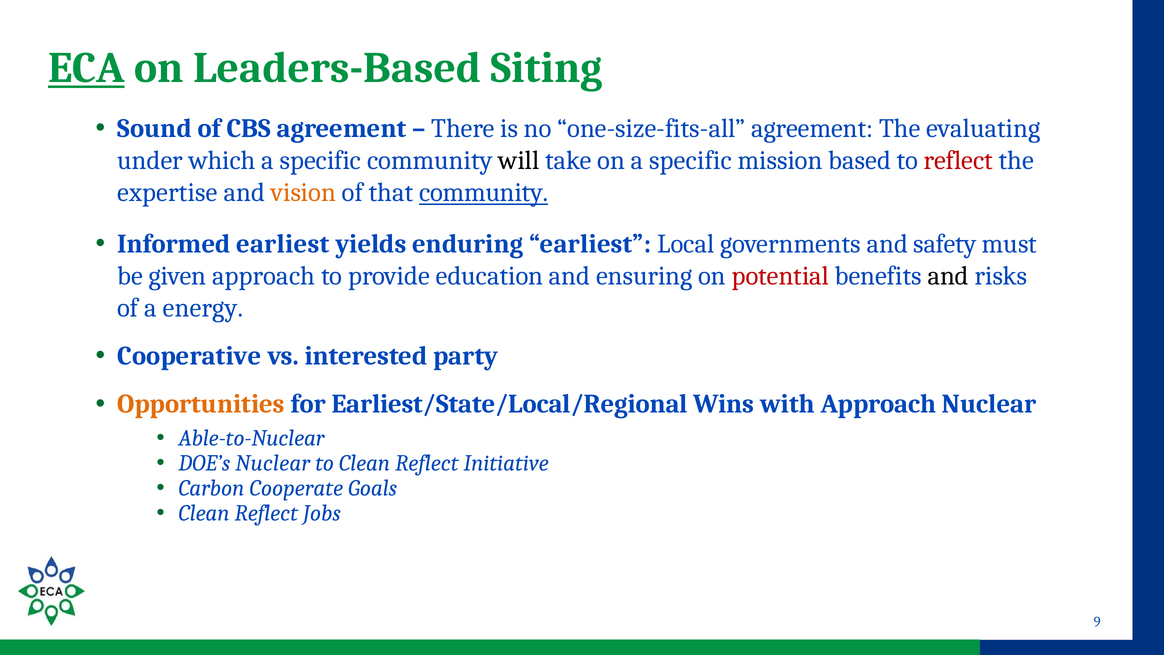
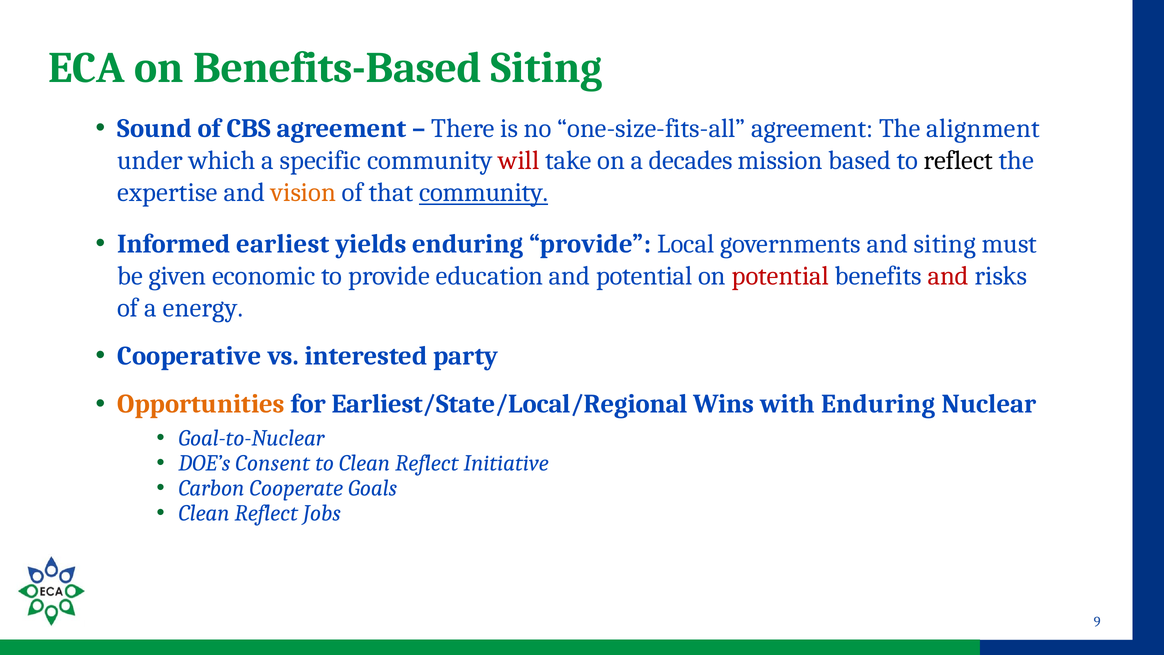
ECA underline: present -> none (86, 68)
Leaders-Based: Leaders-Based -> Benefits-Based (337, 68)
evaluating: evaluating -> alignment (983, 129)
will colour: black -> red (519, 161)
on a specific: specific -> decades (691, 161)
reflect colour: red -> black (958, 161)
enduring earliest: earliest -> provide (590, 244)
and safety: safety -> siting (945, 244)
given approach: approach -> economic (264, 276)
and ensuring: ensuring -> potential (644, 276)
and colour: black -> red (948, 276)
with Approach: Approach -> Enduring (878, 404)
Able-to-Nuclear: Able-to-Nuclear -> Goal-to-Nuclear (251, 438)
DOE’s Nuclear: Nuclear -> Consent (273, 463)
